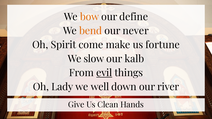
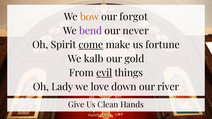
define: define -> forgot (134, 17)
bend colour: orange -> purple (91, 31)
come underline: none -> present (91, 45)
slow: slow -> kalb (94, 59)
kalb: kalb -> gold (134, 59)
well: well -> love (100, 87)
